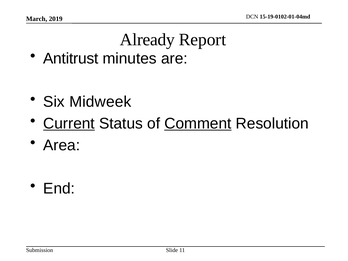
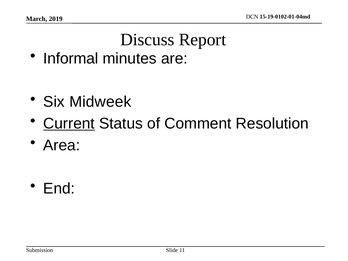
Already: Already -> Discuss (147, 40)
Antitrust: Antitrust -> Informal (71, 59)
Comment underline: present -> none (198, 124)
